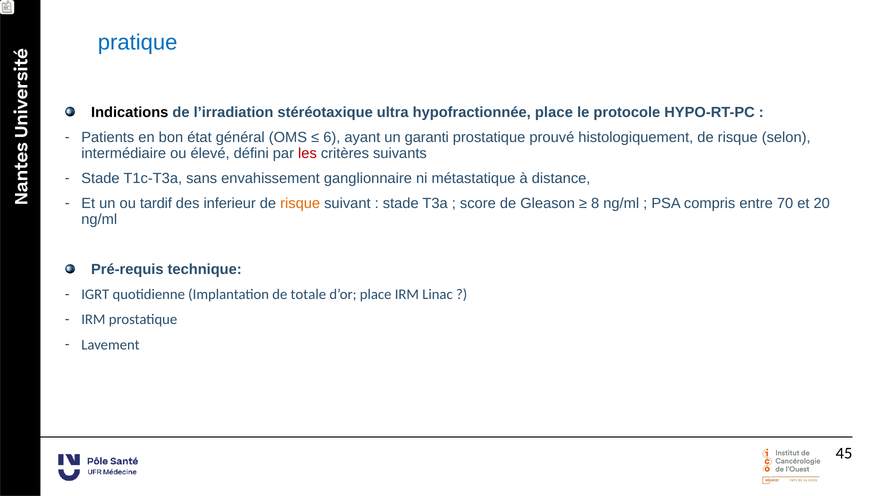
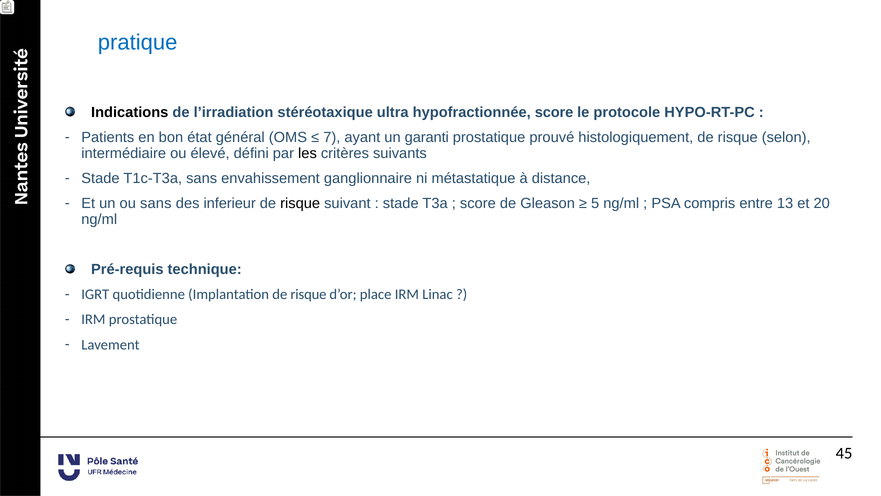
hypofractionnée place: place -> score (554, 112)
6: 6 -> 7 (332, 137)
les colour: red -> black (307, 153)
ou tardif: tardif -> sans (156, 203)
risque colour: orange -> black (300, 203)
8: 8 -> 5 (595, 203)
70: 70 -> 13 (785, 203)
Implantation de totale: totale -> risque (308, 294)
